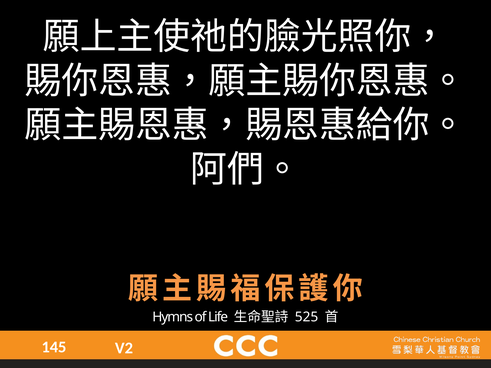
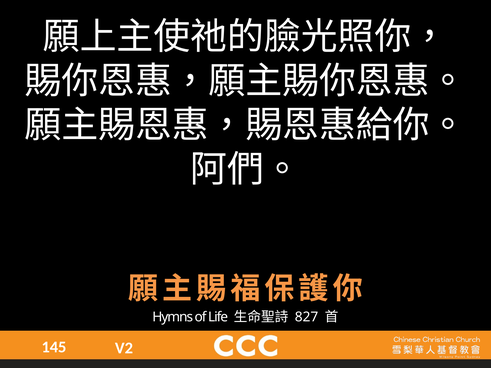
525: 525 -> 827 (307, 317)
